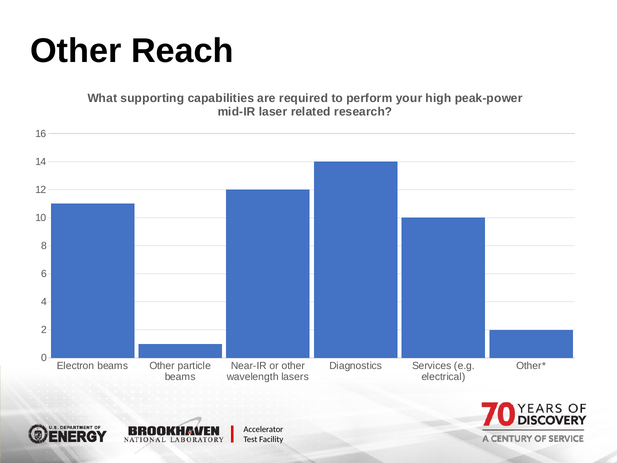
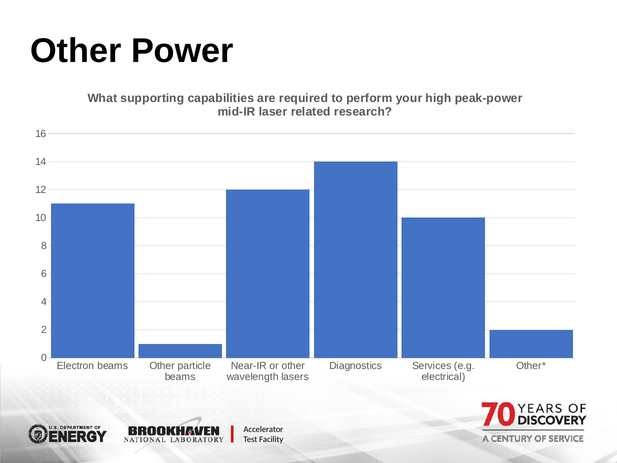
Reach: Reach -> Power (182, 51)
